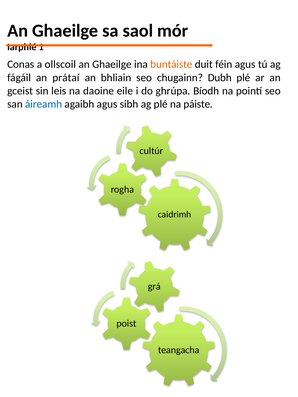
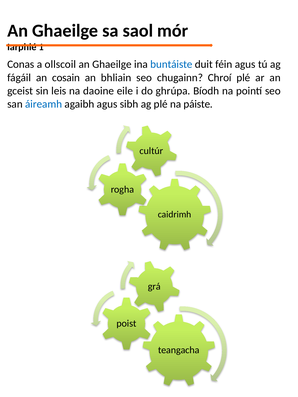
buntáiste colour: orange -> blue (171, 64)
prátaí: prátaí -> cosain (66, 78)
Dubh: Dubh -> Chroí (220, 78)
